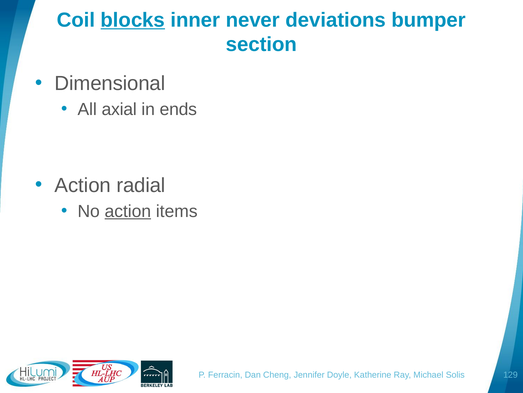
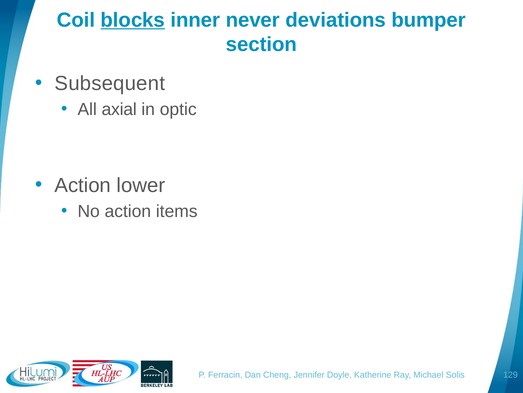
Dimensional: Dimensional -> Subsequent (110, 83)
ends: ends -> optic (178, 109)
radial: radial -> lower (141, 185)
action underline: present -> none (128, 211)
